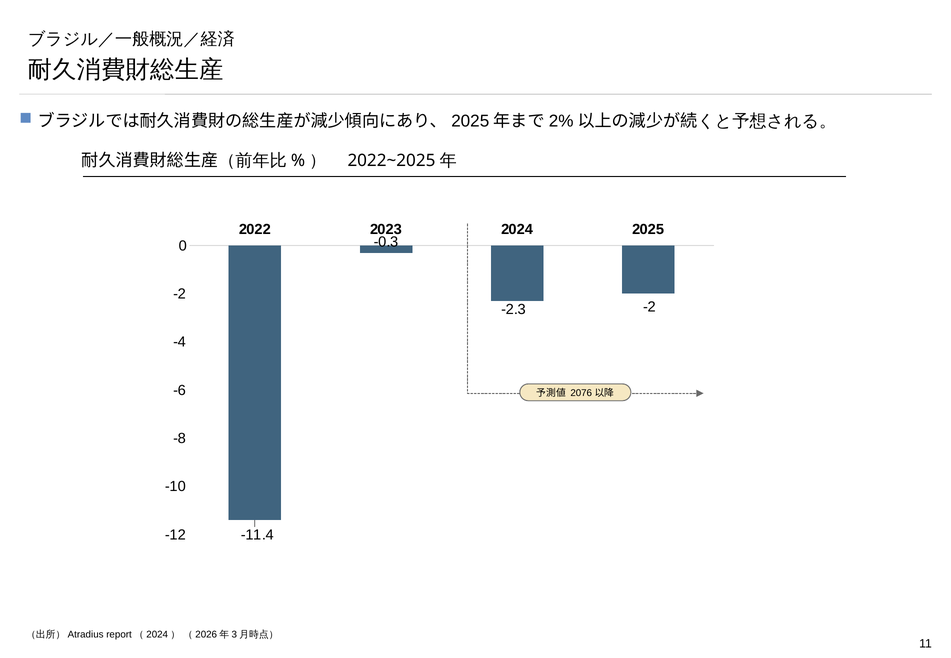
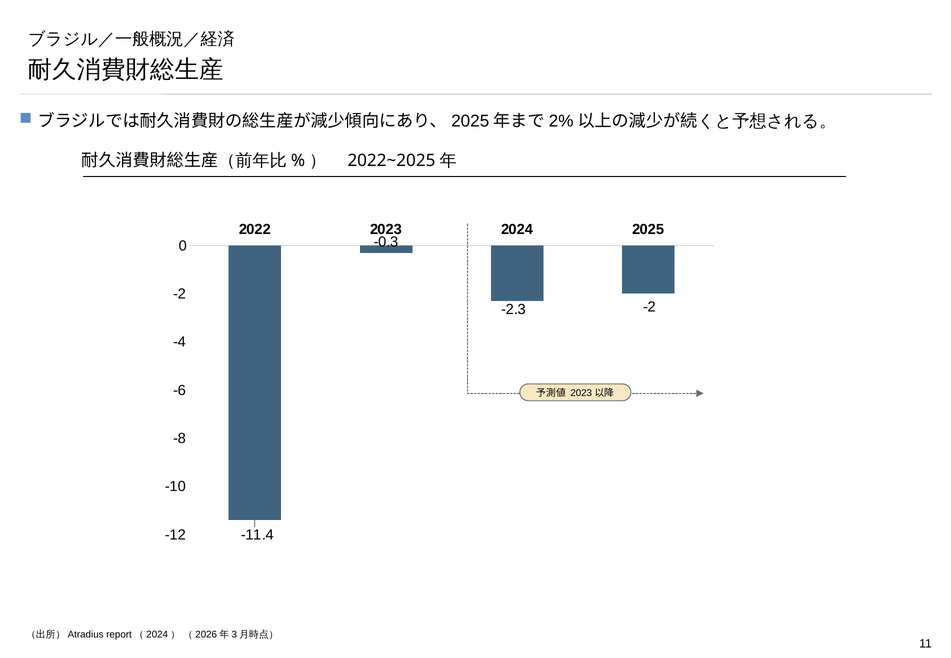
2076: 2076 -> 2023 (581, 393)
